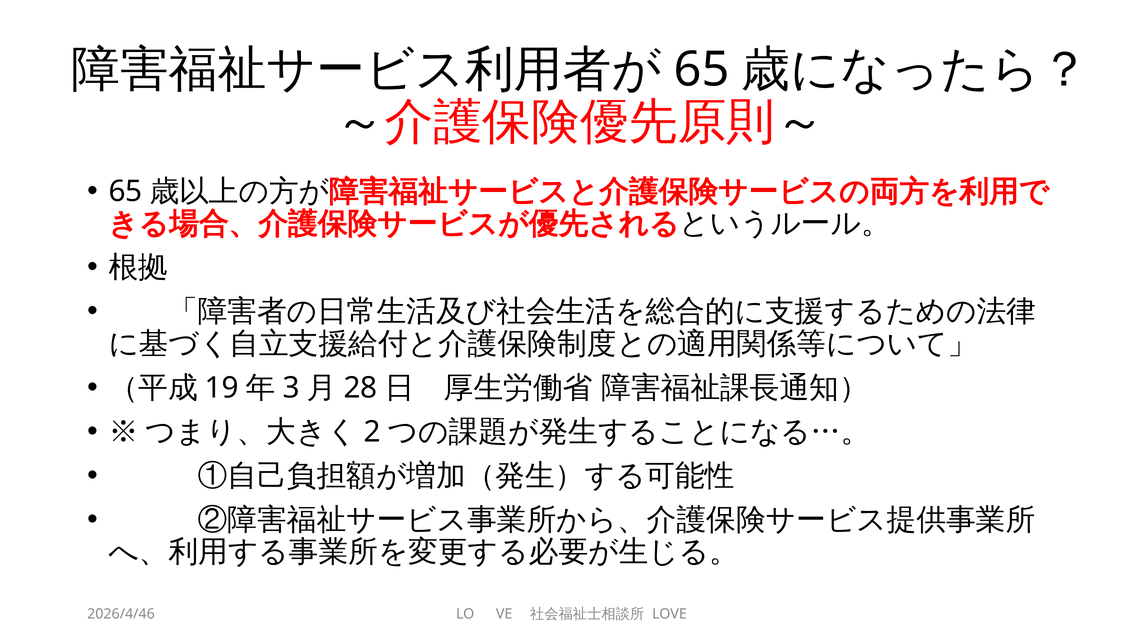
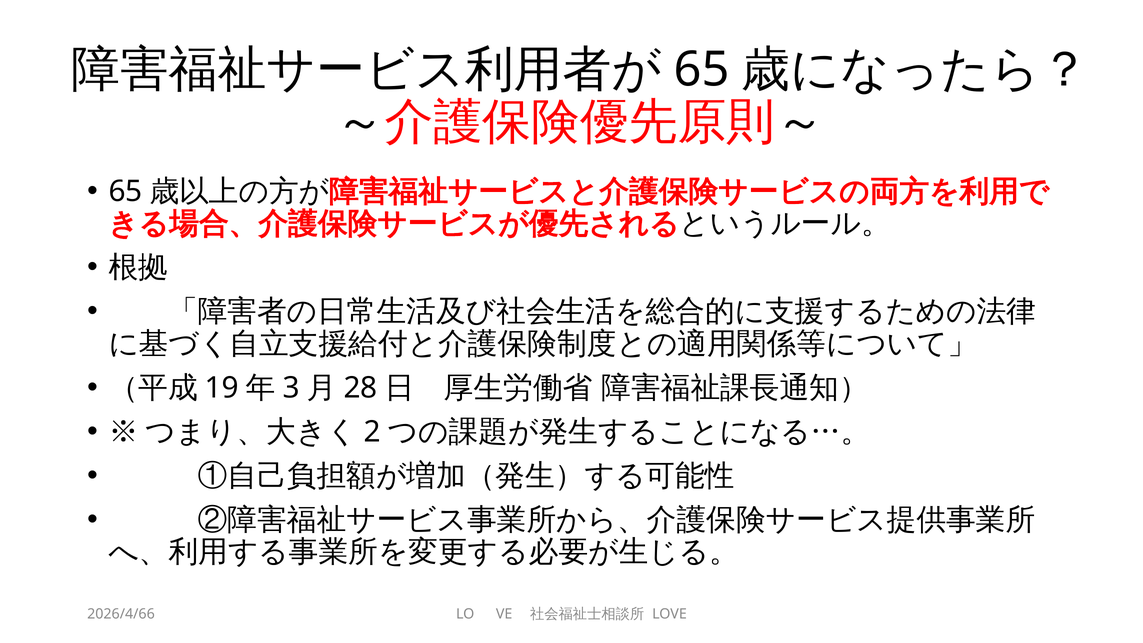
2026/4/46: 2026/4/46 -> 2026/4/66 (121, 614)
